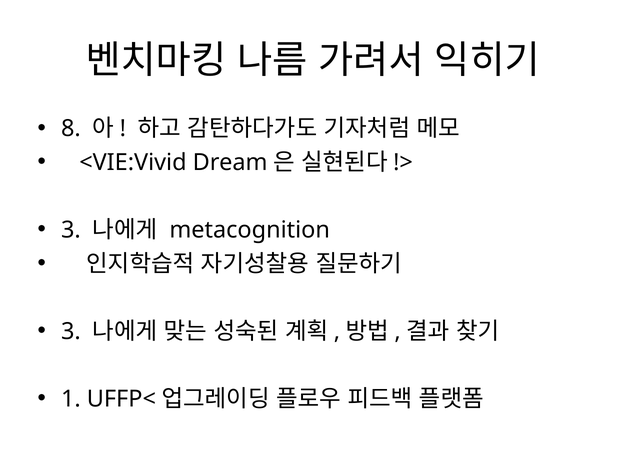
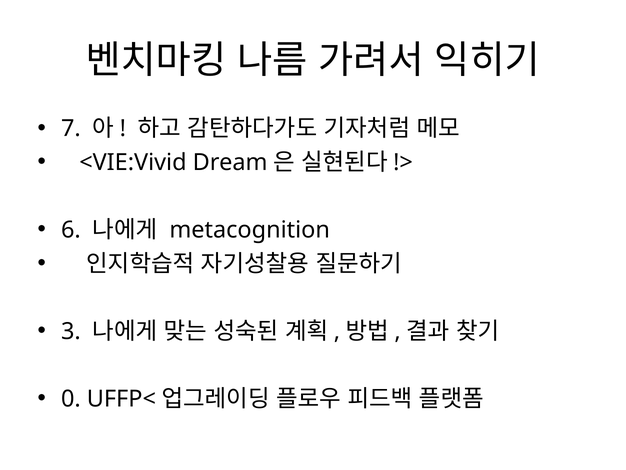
8: 8 -> 7 (71, 128)
3: 3 -> 6 (71, 230)
1: 1 -> 0 (71, 399)
